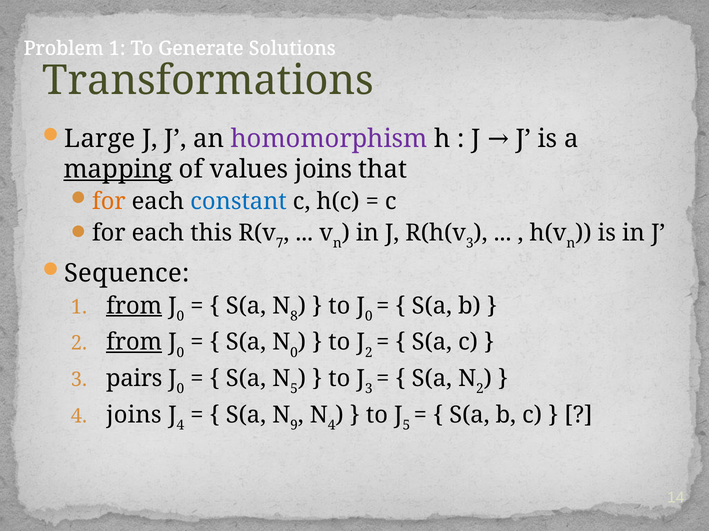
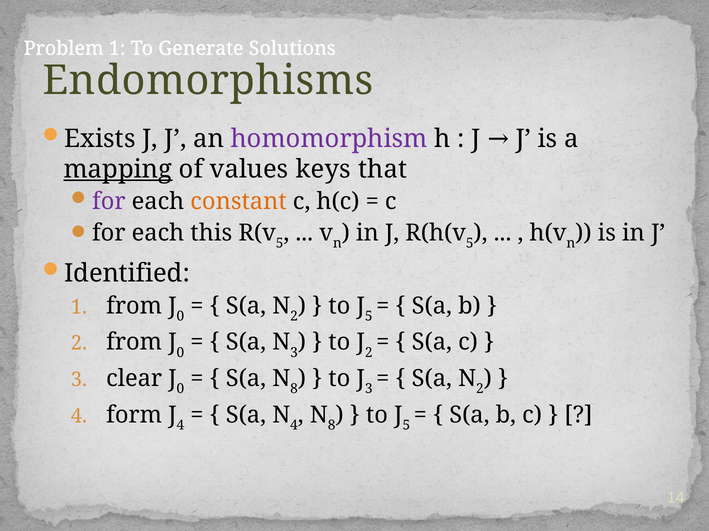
Transformations: Transformations -> Endomorphisms (208, 81)
Large: Large -> Exists (100, 139)
values joins: joins -> keys (323, 170)
for colour: orange -> purple (109, 202)
constant colour: blue -> orange (239, 202)
7: 7 -> 5 (280, 244)
3: 3 -> 5 (470, 244)
Sequence: Sequence -> Identified (127, 274)
from underline: present -> none (134, 306)
8: 8 -> 2 (294, 317)
0: 0 -> 5 (369, 317)
from underline: present -> none (134, 343)
0: 0 -> 3 (294, 353)
pairs: pairs -> clear (134, 379)
5: 5 -> 8 (294, 389)
joins: joins -> form (134, 416)
9: 9 -> 4 (294, 426)
4: 4 -> 8 (332, 426)
